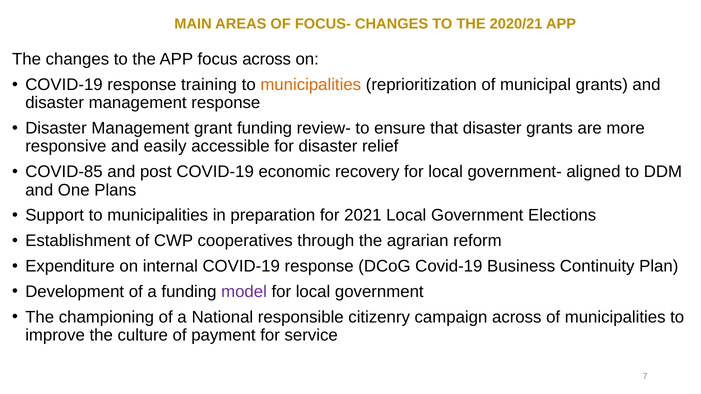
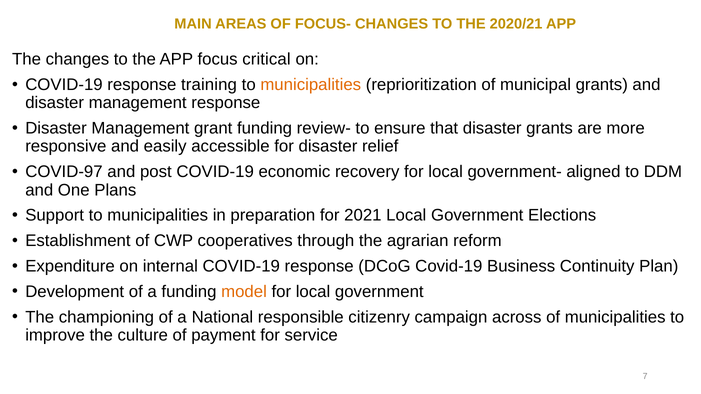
focus across: across -> critical (266, 59)
COVID-85: COVID-85 -> COVID-97 (64, 172)
model colour: purple -> orange (244, 292)
